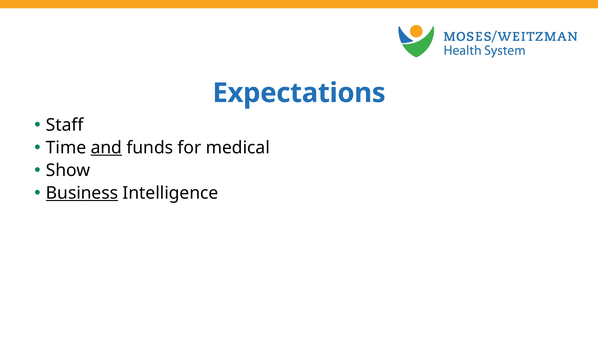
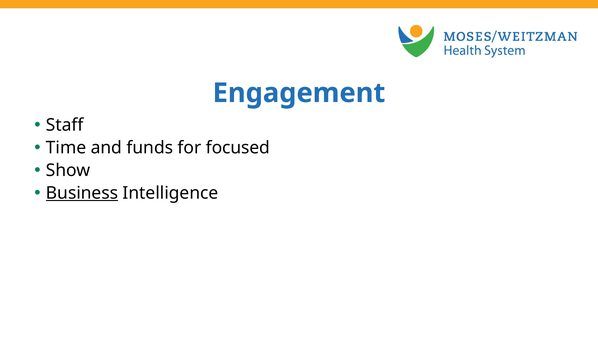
Expectations: Expectations -> Engagement (299, 93)
and underline: present -> none (106, 148)
medical: medical -> focused (238, 148)
